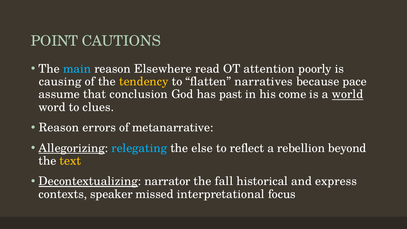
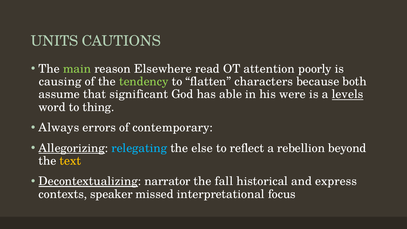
POINT: POINT -> UNITS (55, 41)
main colour: light blue -> light green (77, 69)
tendency colour: yellow -> light green (144, 82)
narratives: narratives -> characters (264, 82)
pace: pace -> both (355, 82)
conclusion: conclusion -> significant (139, 94)
past: past -> able (231, 94)
come: come -> were (293, 94)
world: world -> levels (348, 94)
clues: clues -> thing (98, 107)
Reason: Reason -> Always (59, 128)
metanarrative: metanarrative -> contemporary (173, 128)
